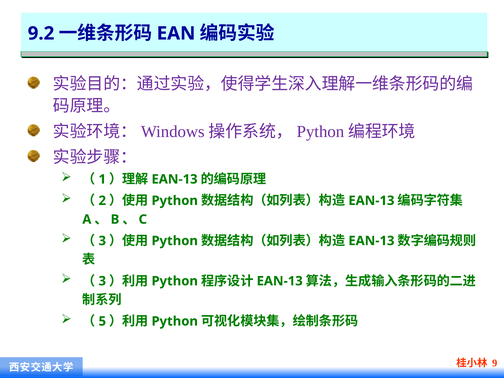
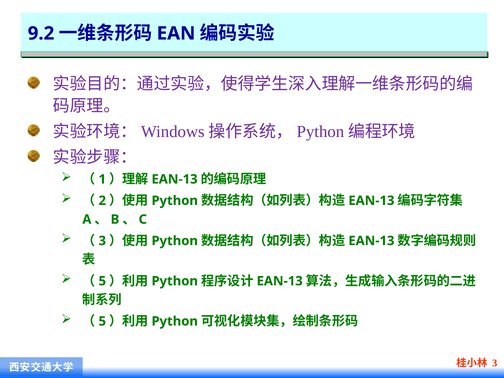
3: 3 -> 5 (102, 281)
9: 9 -> 3 (495, 363)
